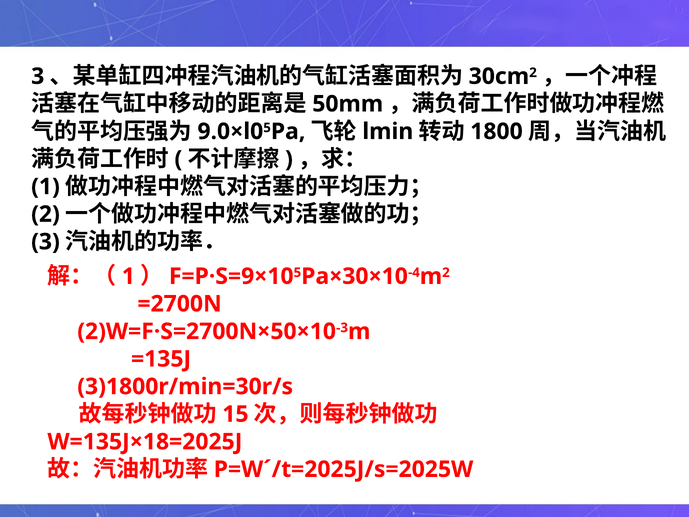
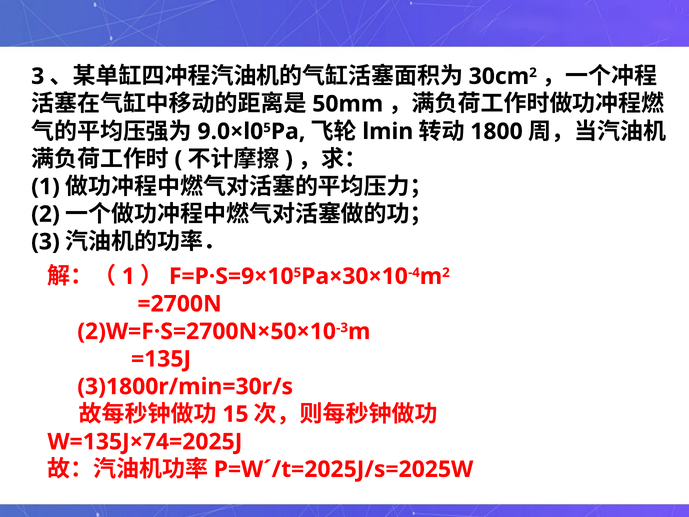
W=135J×18=2025J: W=135J×18=2025J -> W=135J×74=2025J (145, 442)
